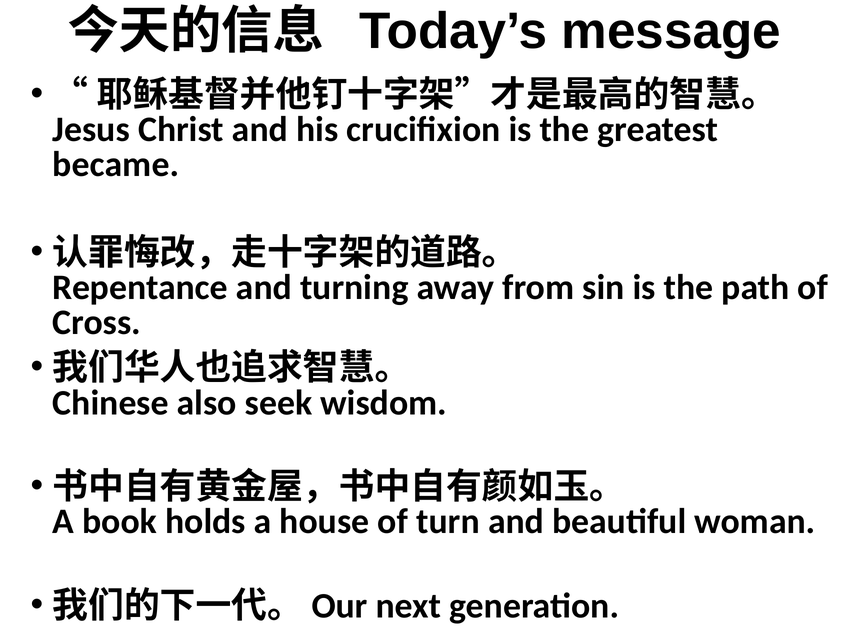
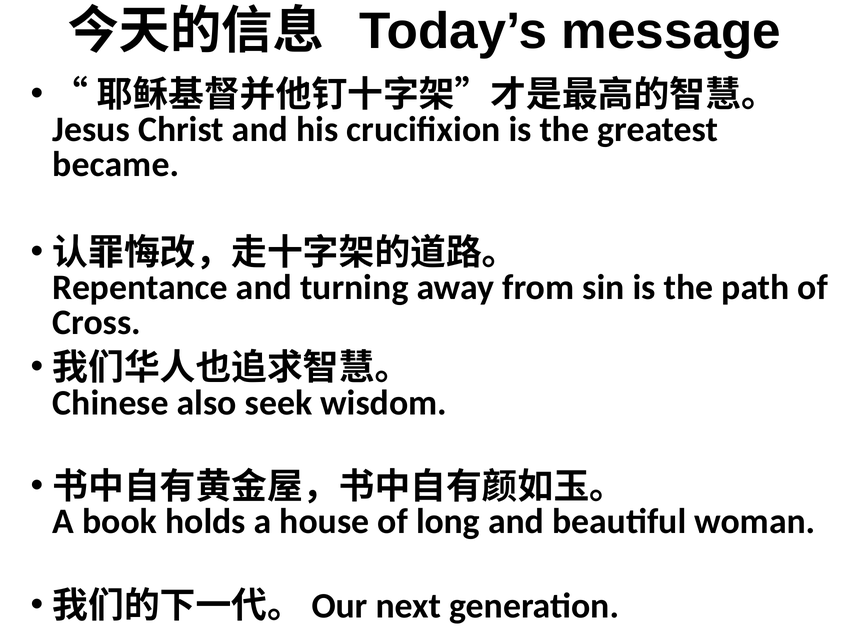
turn: turn -> long (448, 522)
